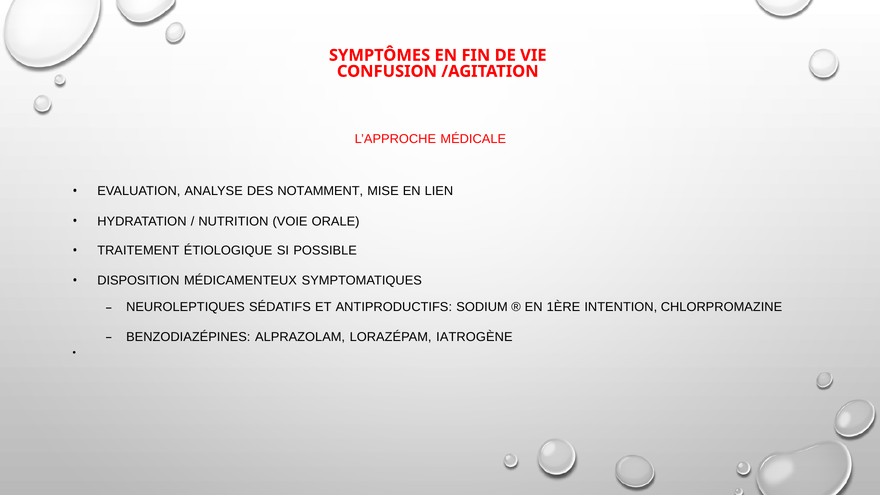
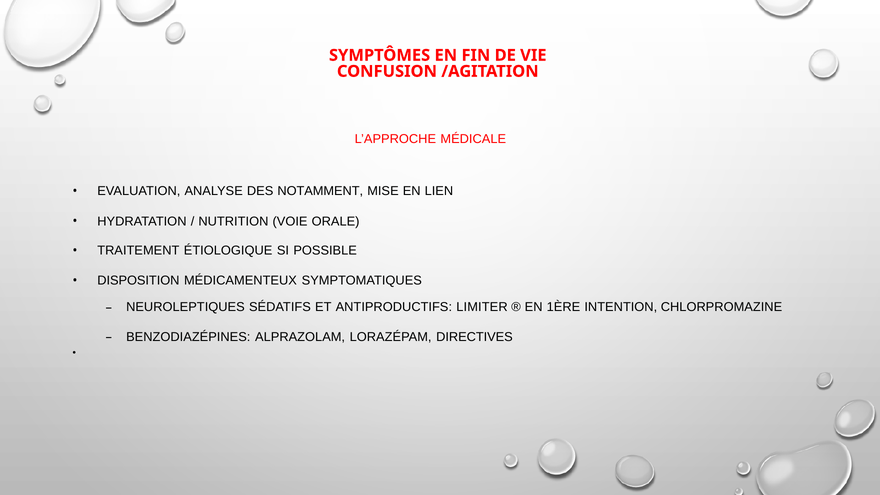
SODIUM: SODIUM -> LIMITER (482, 307)
IATROGÈNE: IATROGÈNE -> DIRECTIVES (474, 337)
